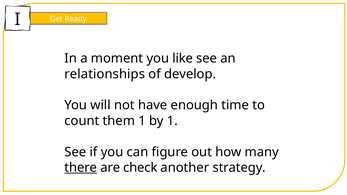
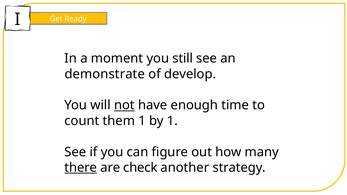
like: like -> still (183, 58)
relationships: relationships -> demonstrate (105, 74)
not underline: none -> present (124, 105)
